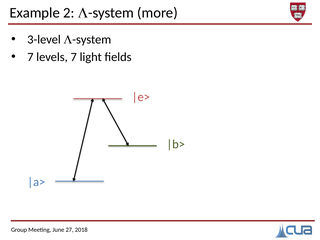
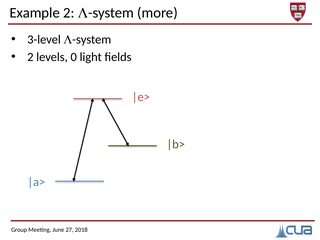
7: 7 -> 2 (30, 57)
levels 7: 7 -> 0 (74, 57)
